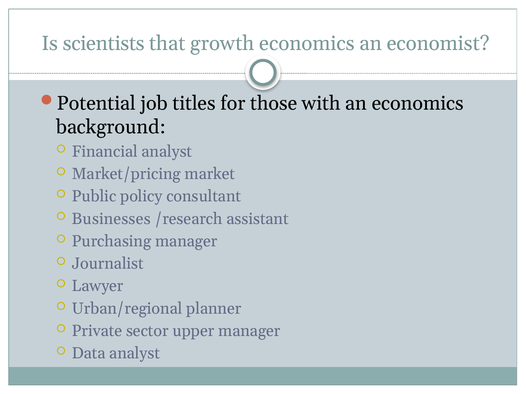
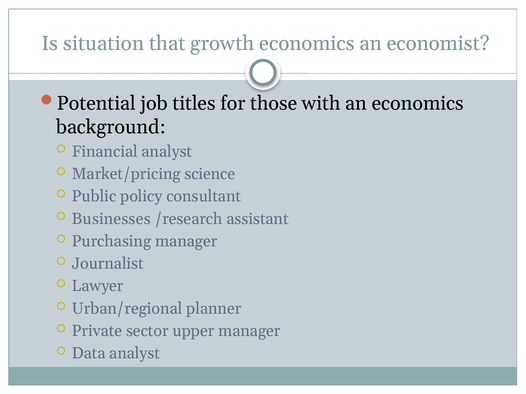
scientists: scientists -> situation (104, 44)
market: market -> science (210, 174)
